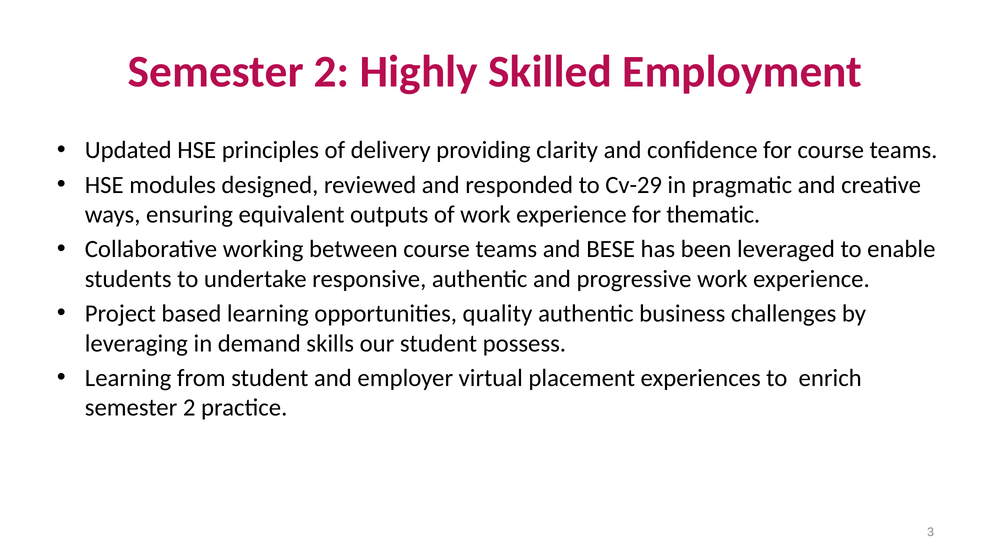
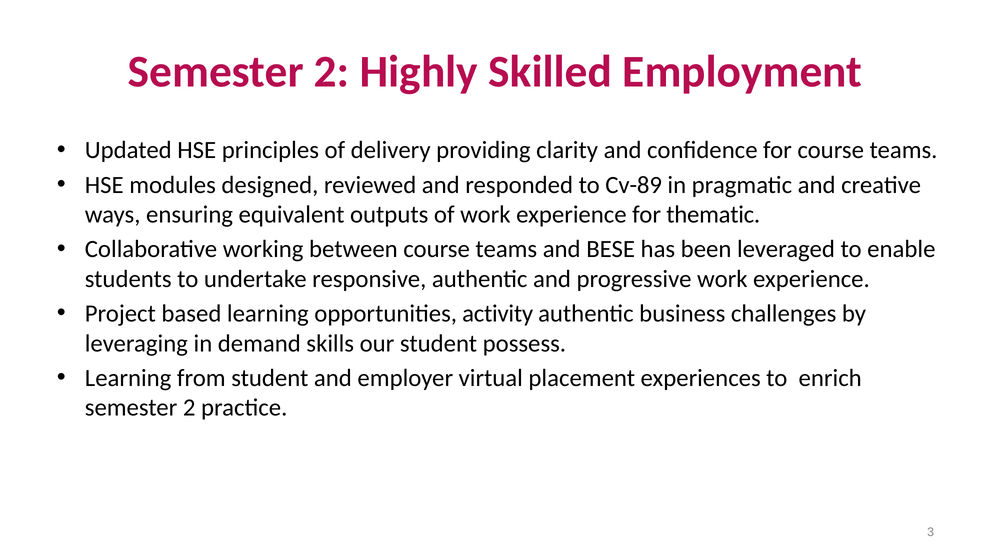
Cv-29: Cv-29 -> Cv-89 (634, 185)
quality: quality -> activity (498, 314)
